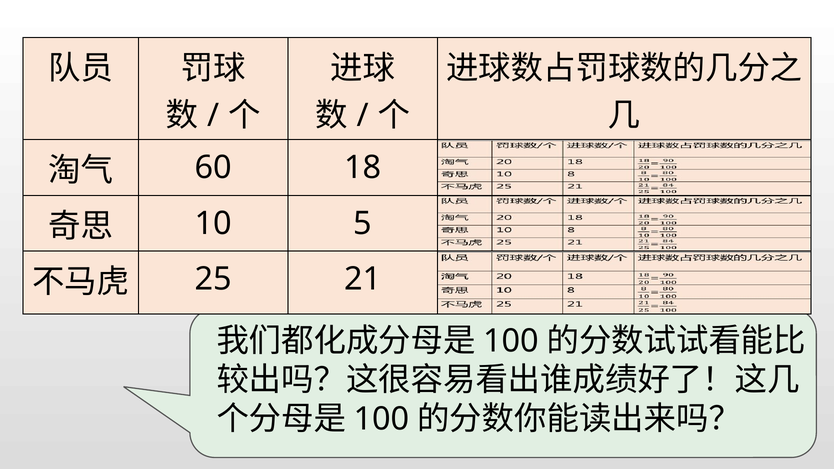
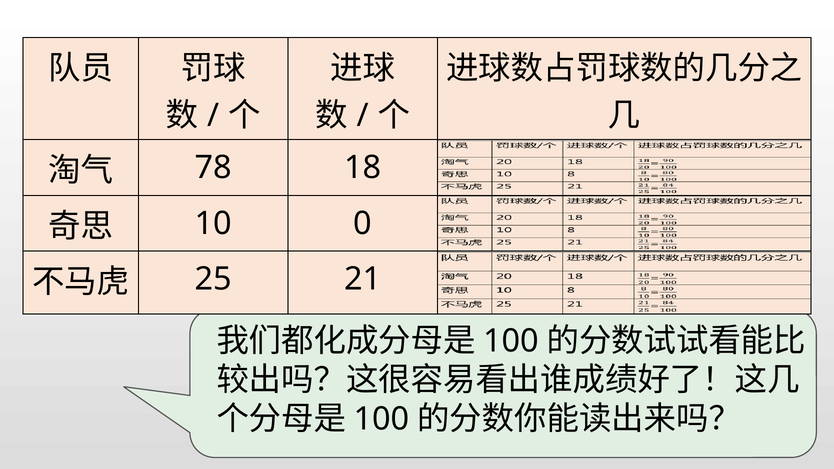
60: 60 -> 78 (213, 168)
5: 5 -> 0 (363, 224)
